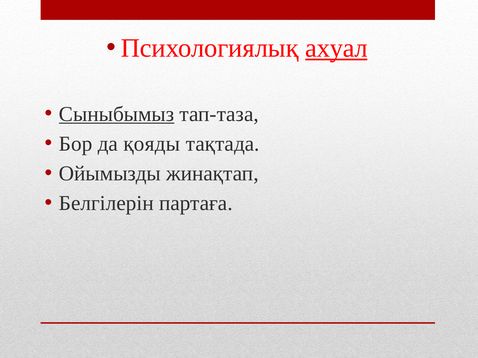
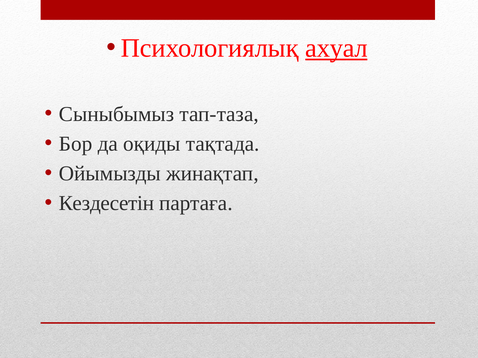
Сыныбымыз underline: present -> none (117, 114)
қояды: қояды -> оқиды (152, 144)
Белгілерін: Белгілерін -> Кездесетін (107, 203)
